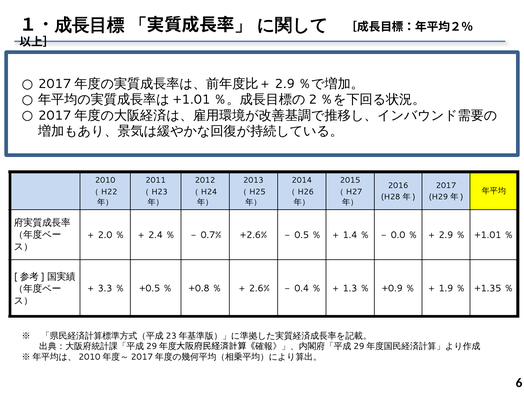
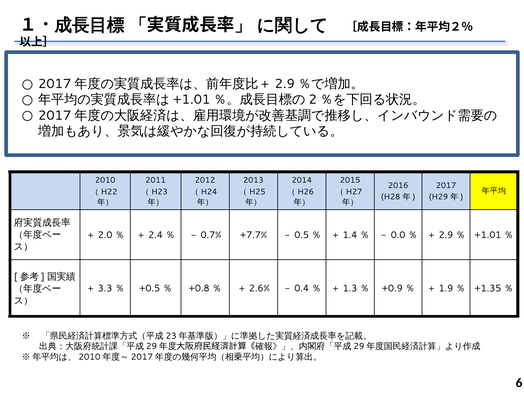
+2.6%: +2.6% -> +7.7% (253, 235)
